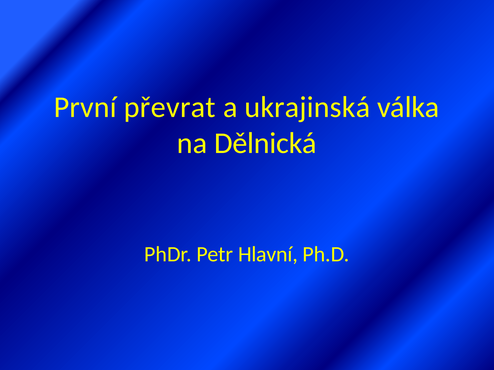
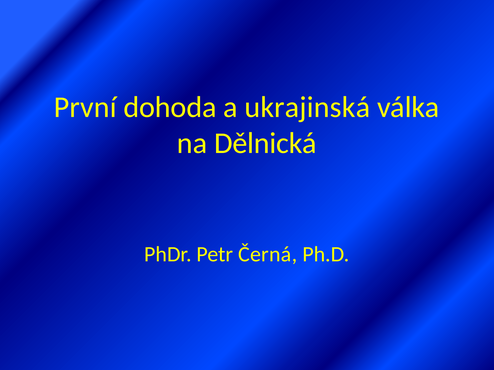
převrat: převrat -> dohoda (170, 107)
Hlavní: Hlavní -> Černá (268, 255)
